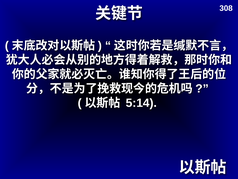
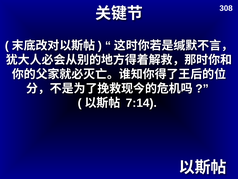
5:14: 5:14 -> 7:14 (141, 103)
